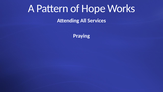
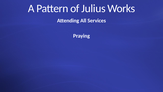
Hope: Hope -> Julius (93, 8)
